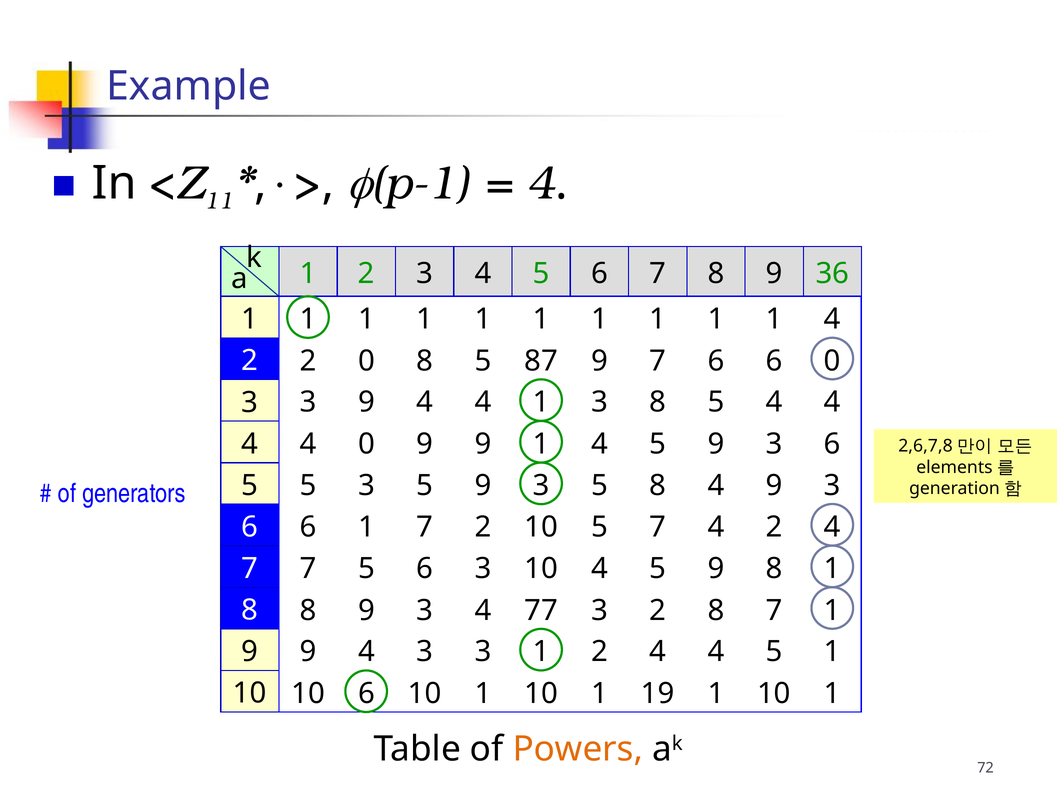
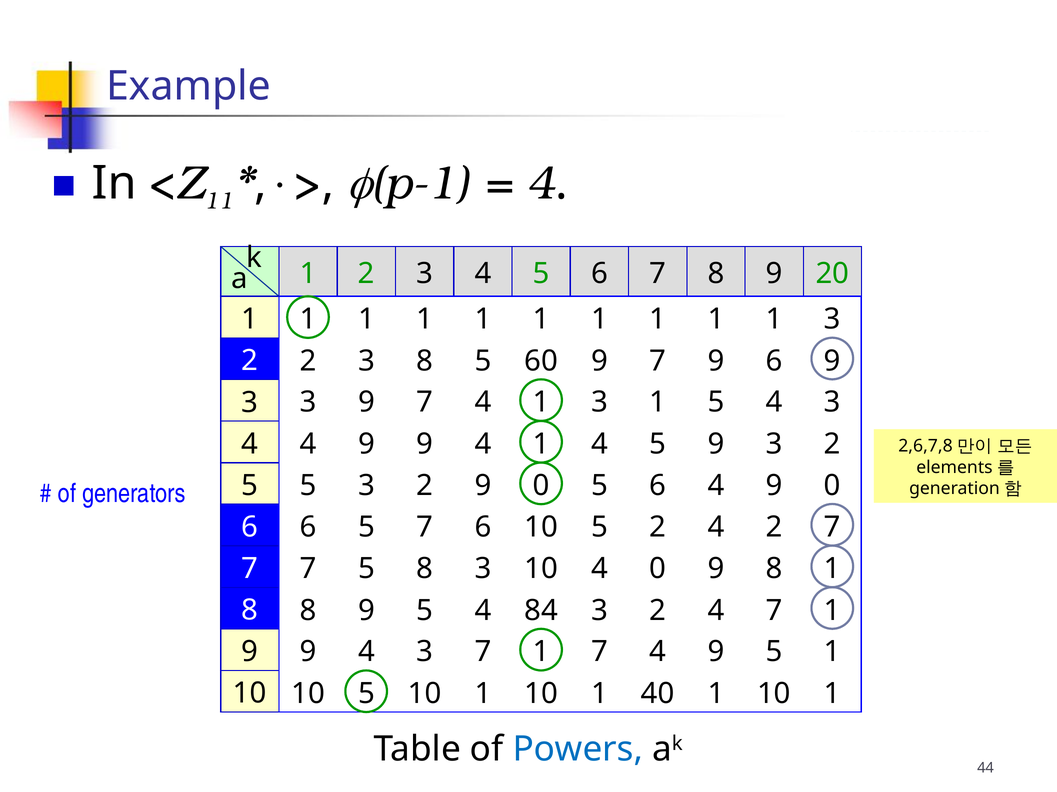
36: 36 -> 20 (832, 274)
4: 4 -> 3 (832, 319)
0: 0 -> 3 (366, 361)
87: 87 -> 60 (541, 361)
7 6: 6 -> 9 (716, 361)
6 0: 0 -> 9 (832, 361)
3 9 4: 4 -> 7 (425, 403)
4 1 3 8: 8 -> 1 (658, 403)
4: 4 -> 3 (832, 403)
0: 0 -> 9 (366, 445)
9: 9 -> 4 (483, 445)
6: 6 -> 2 (832, 445)
5 3 5: 5 -> 2 (425, 486)
3: 3 -> 0 (541, 486)
5 8: 8 -> 6 (658, 486)
3: 3 -> 0 (832, 486)
1: 1 -> 5 (366, 528)
7 2: 2 -> 6 (483, 528)
5 7: 7 -> 2 (658, 528)
4: 4 -> 7 (832, 528)
5 6: 6 -> 8 (425, 569)
10 4 5: 5 -> 0 (658, 569)
8 9 3: 3 -> 5 (425, 611)
77: 77 -> 84 (541, 611)
3 2 8: 8 -> 4 (716, 611)
3 3: 3 -> 7 (483, 652)
2: 2 -> 7 (600, 652)
4: 4 -> 9 (716, 652)
6: 6 -> 5 (366, 694)
19: 19 -> 40 (658, 694)
Powers colour: orange -> blue (578, 750)
72: 72 -> 44 (986, 769)
